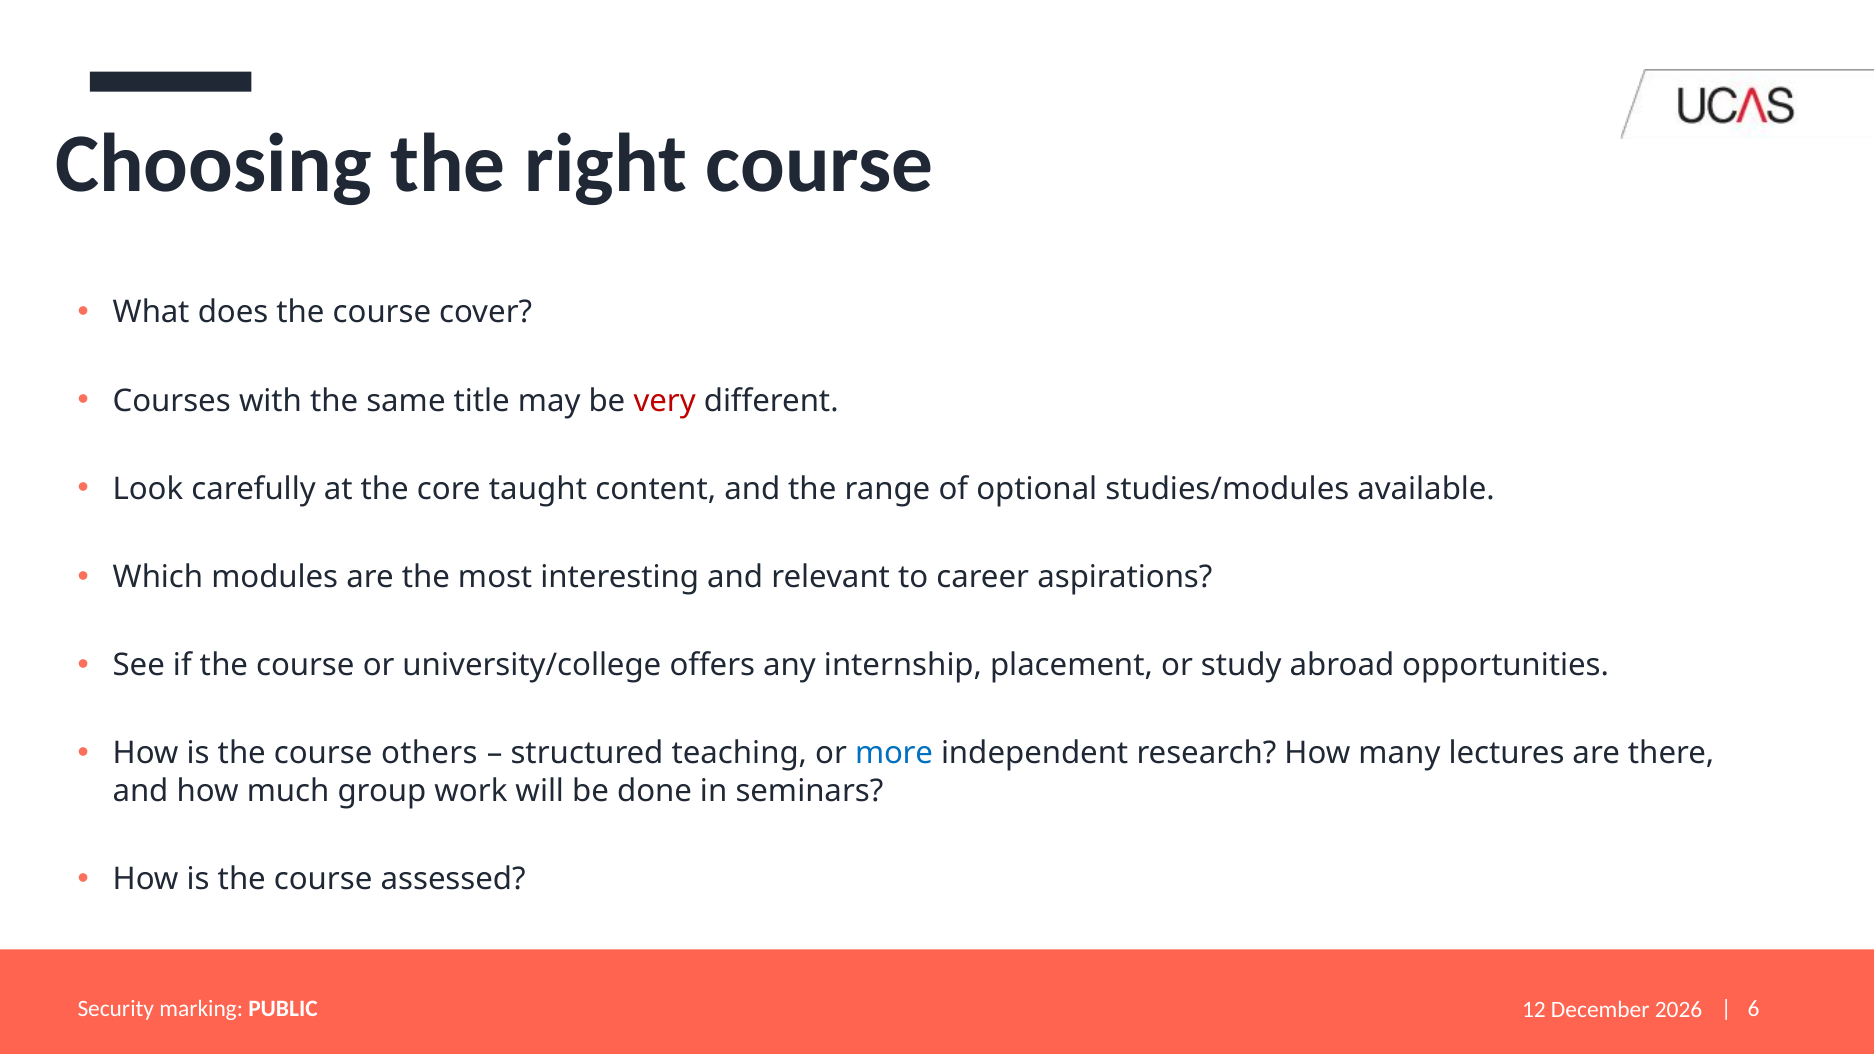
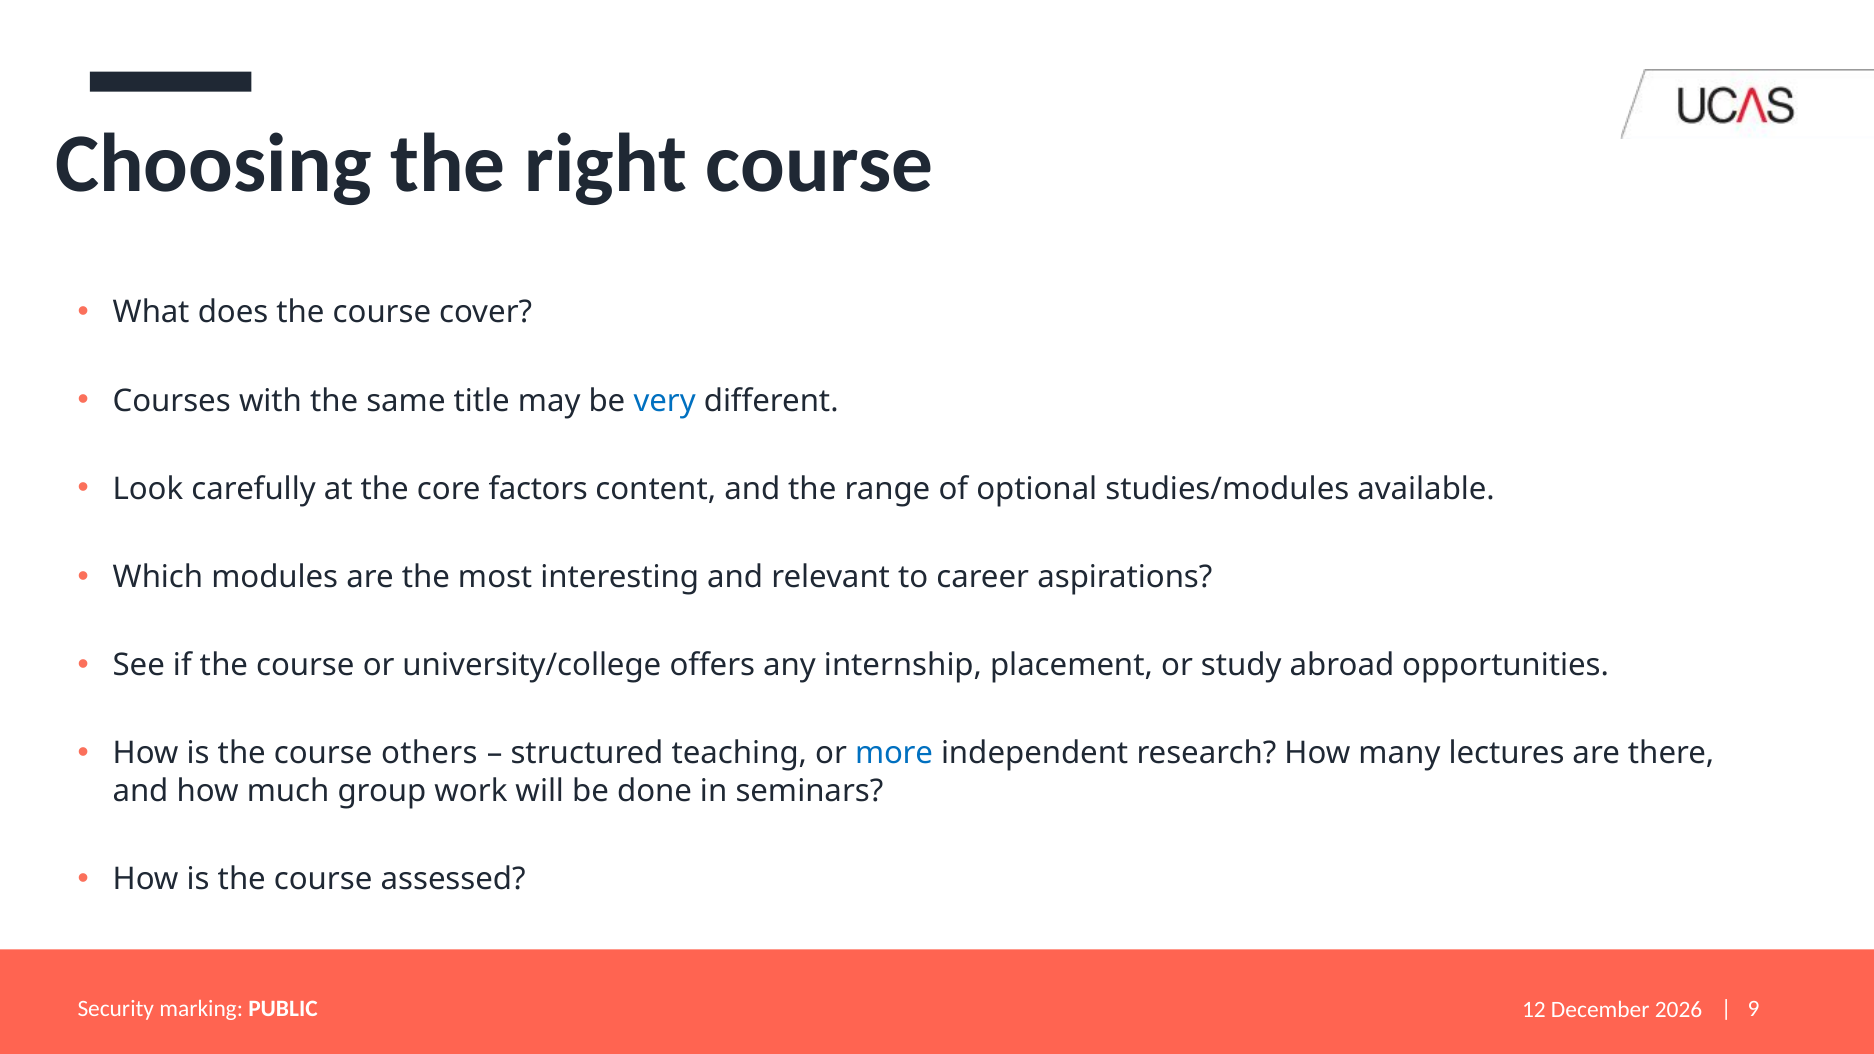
very colour: red -> blue (665, 401)
taught: taught -> factors (538, 489)
6: 6 -> 9 (1753, 1009)
